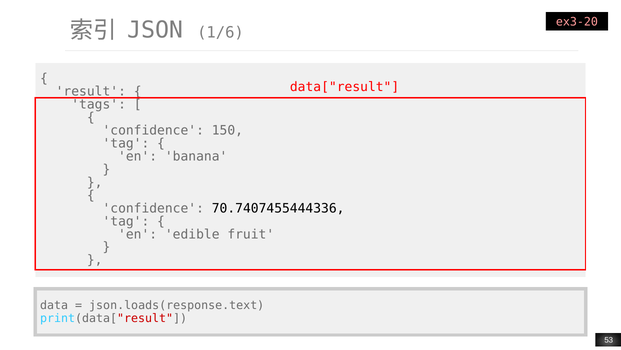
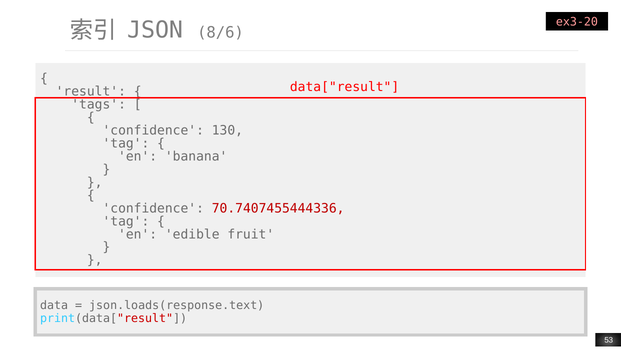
1/6: 1/6 -> 8/6 (220, 33)
150: 150 -> 130 (227, 130)
70.7407455444336 colour: black -> red (278, 208)
